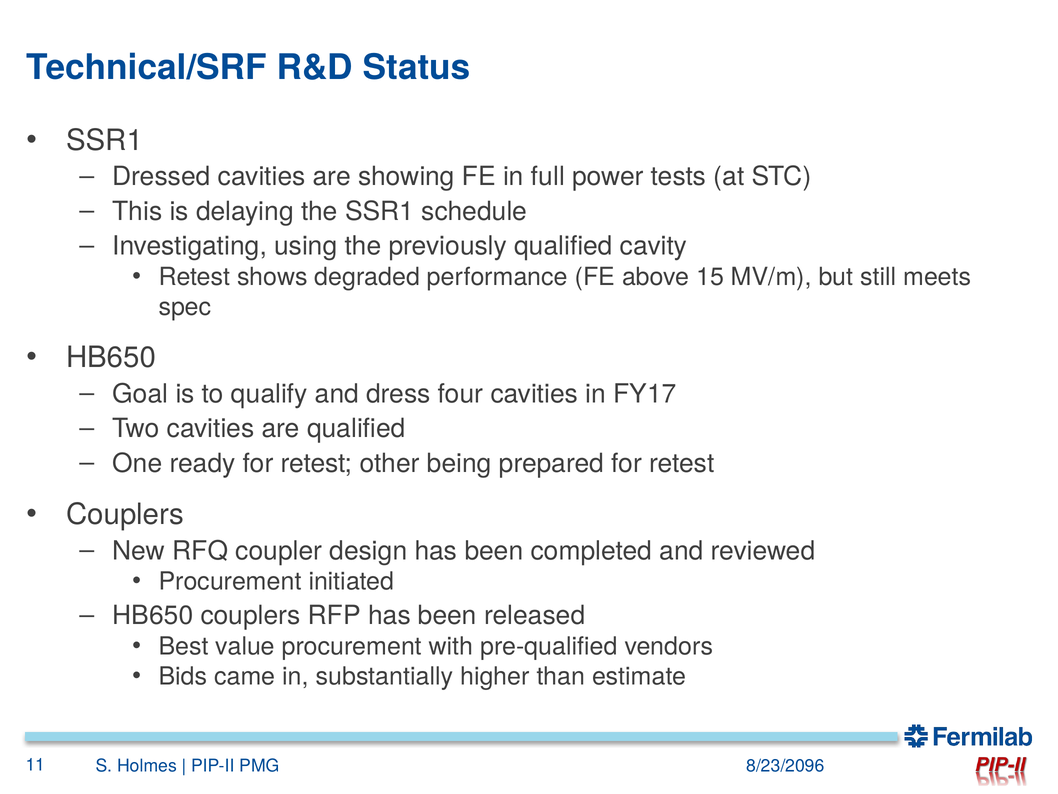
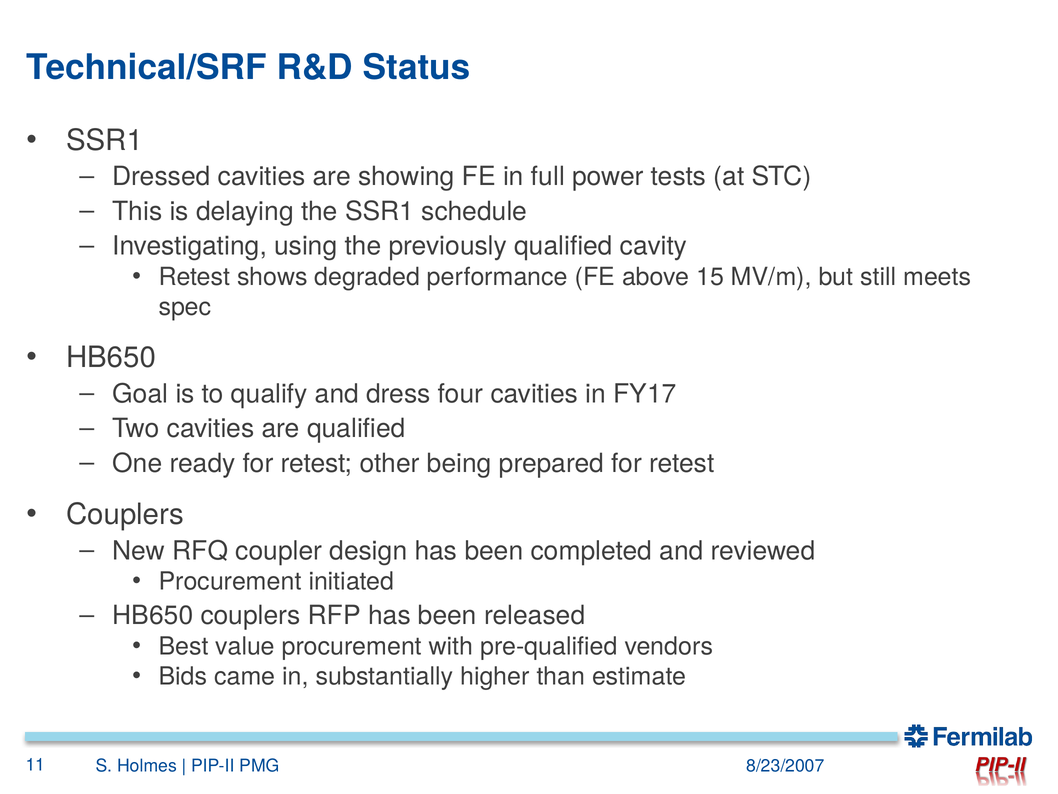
8/23/2096: 8/23/2096 -> 8/23/2007 (785, 766)
